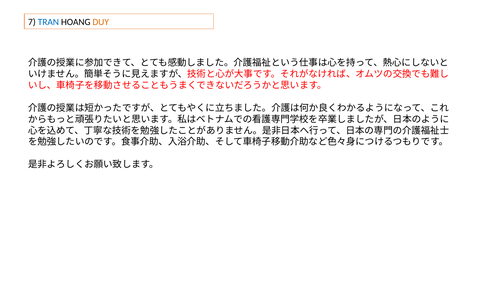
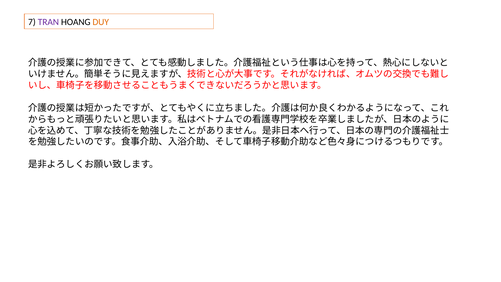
TRAN colour: blue -> purple (48, 22)
